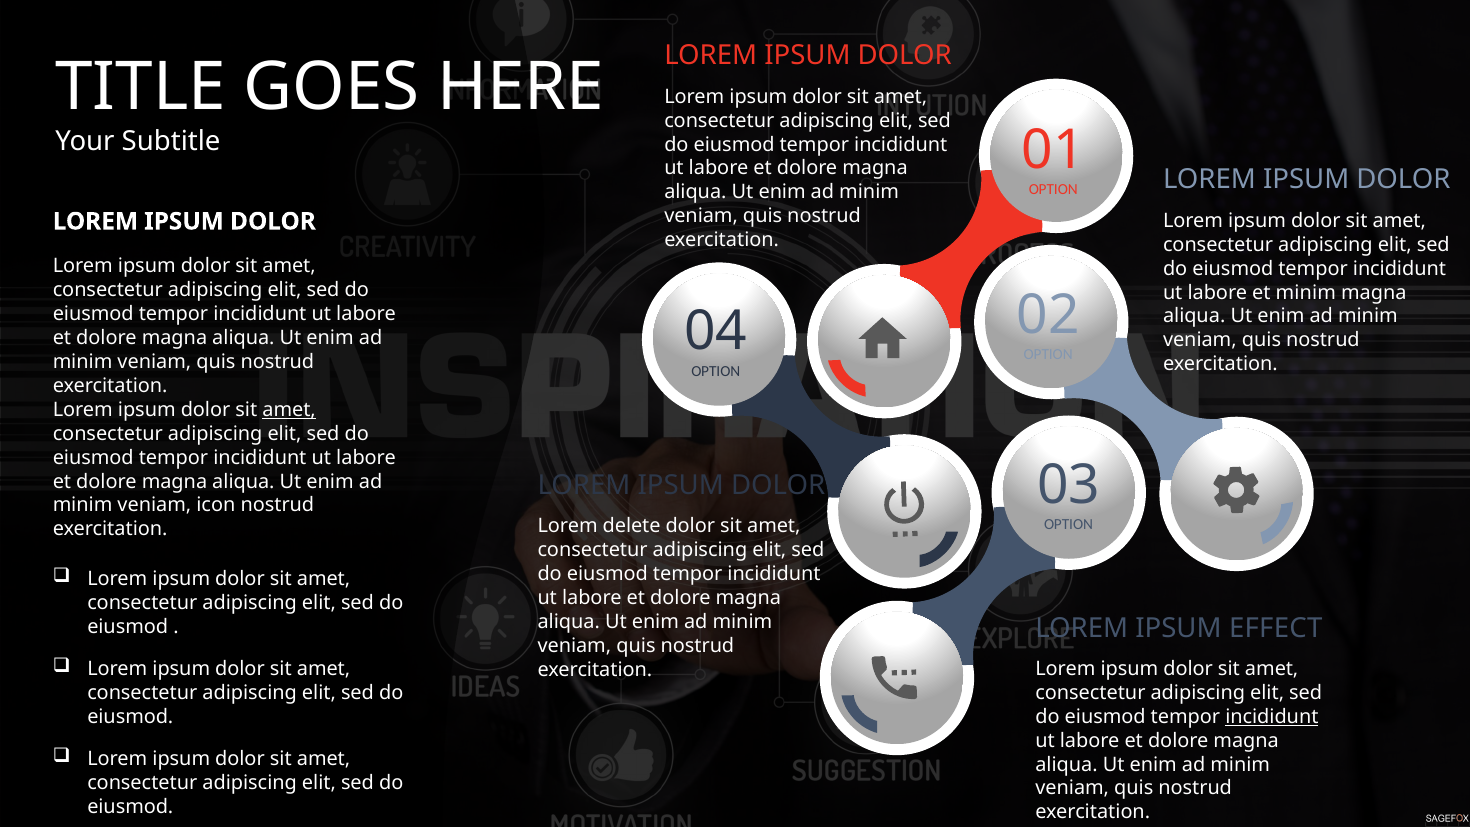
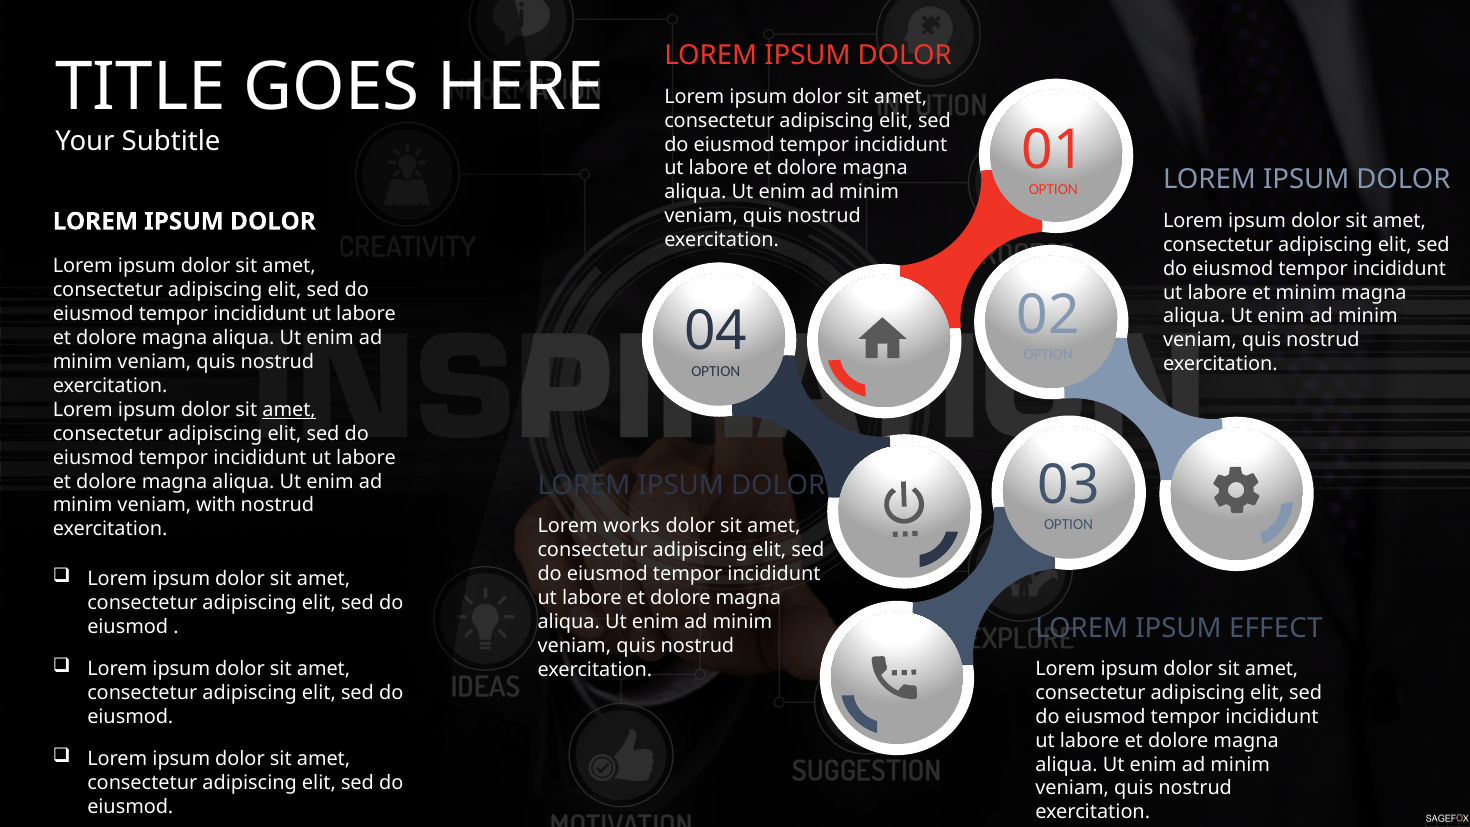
icon: icon -> with (216, 505)
delete: delete -> works (632, 526)
incididunt underline: present -> none (1272, 717)
